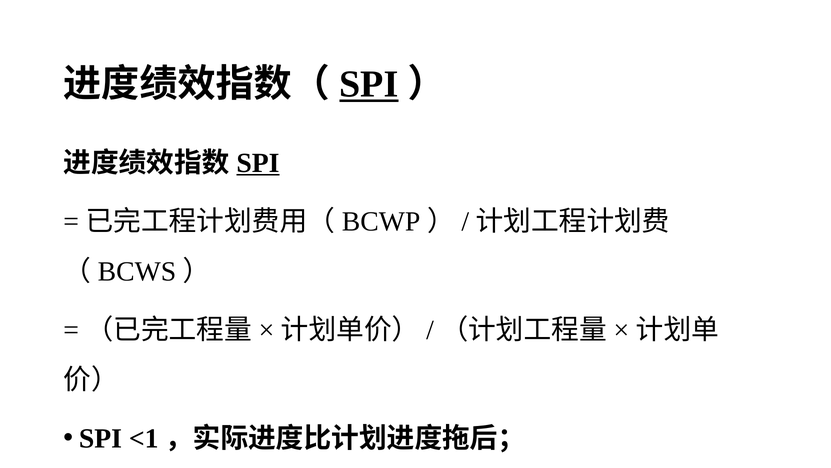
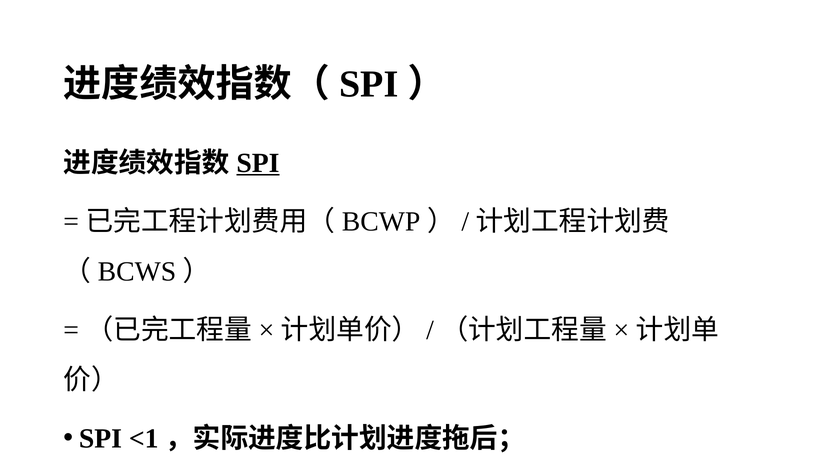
SPI underline: present -> none (369, 84)
